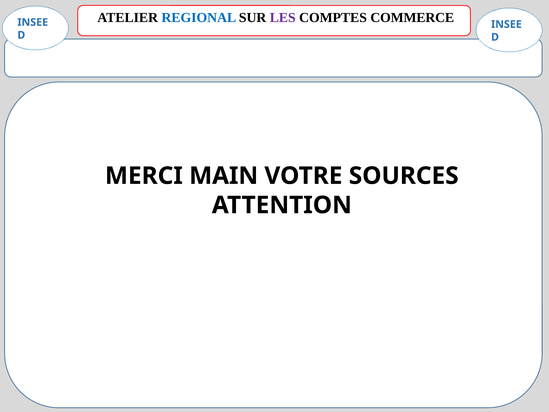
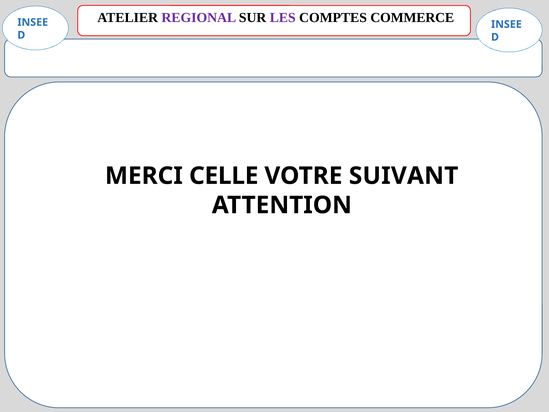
REGIONAL colour: blue -> purple (199, 18)
MAIN: MAIN -> CELLE (224, 176)
SOURCES: SOURCES -> SUIVANT (404, 176)
